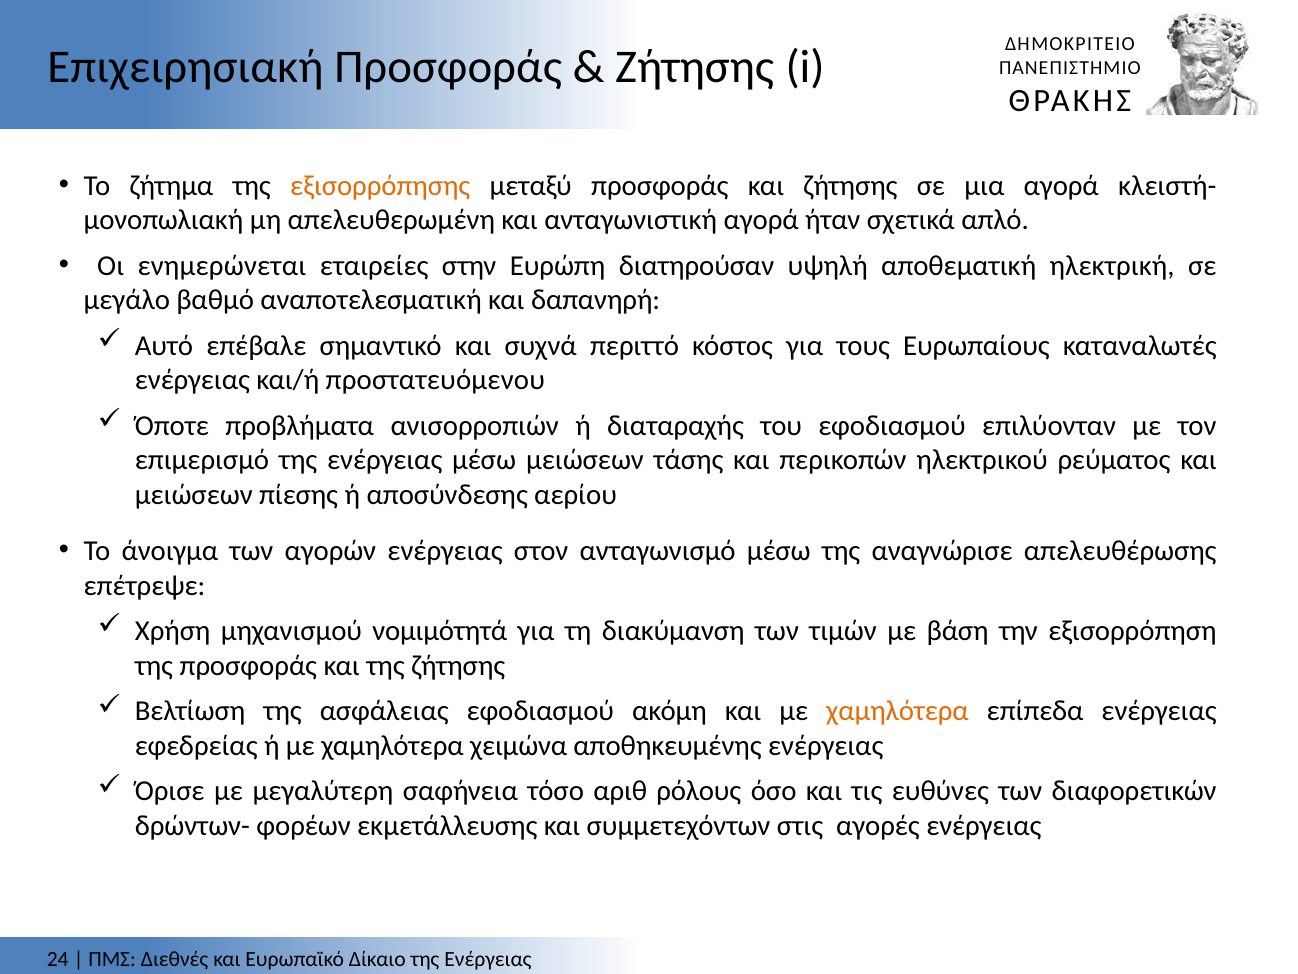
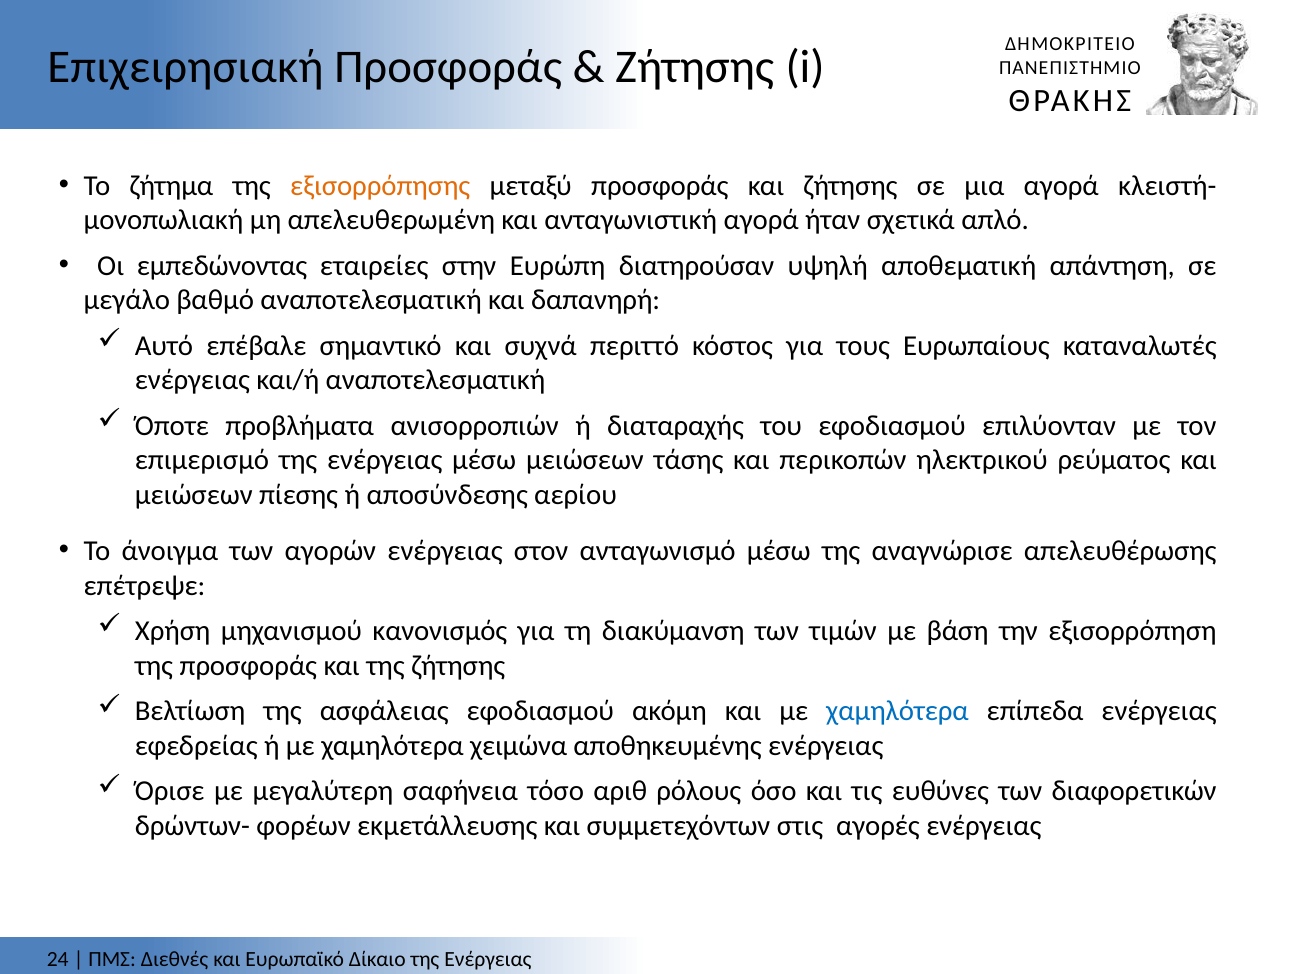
ενημερώνεται: ενημερώνεται -> εμπεδώνοντας (222, 265)
ηλεκτρική: ηλεκτρική -> απάντηση (1112, 265)
και/ή προστατευόμενου: προστατευόμενου -> αναποτελεσματική (436, 380)
νομιμότητά: νομιμότητά -> κανονισμός (440, 631)
χαμηλότερα colour: orange -> blue (898, 711)
